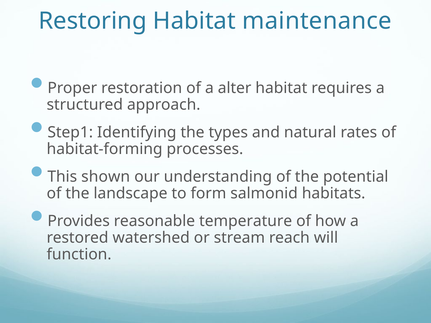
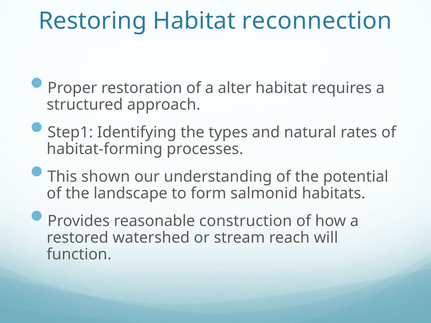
maintenance: maintenance -> reconnection (317, 21)
temperature: temperature -> construction (246, 221)
